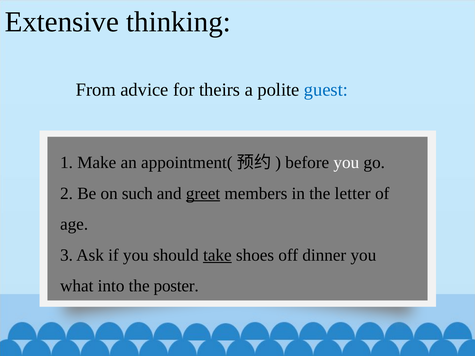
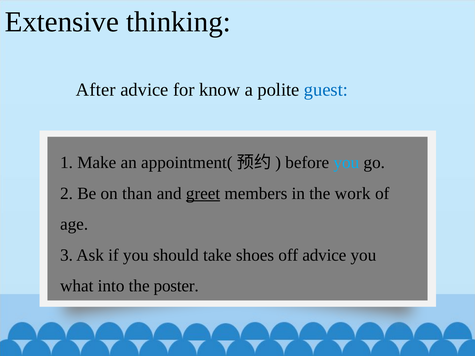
From: From -> After (96, 90)
theirs: theirs -> know (220, 90)
you colour: white -> light blue (346, 163)
such: such -> than (137, 193)
letter: letter -> work (353, 193)
take underline: present -> none (217, 255)
off dinner: dinner -> advice (324, 255)
